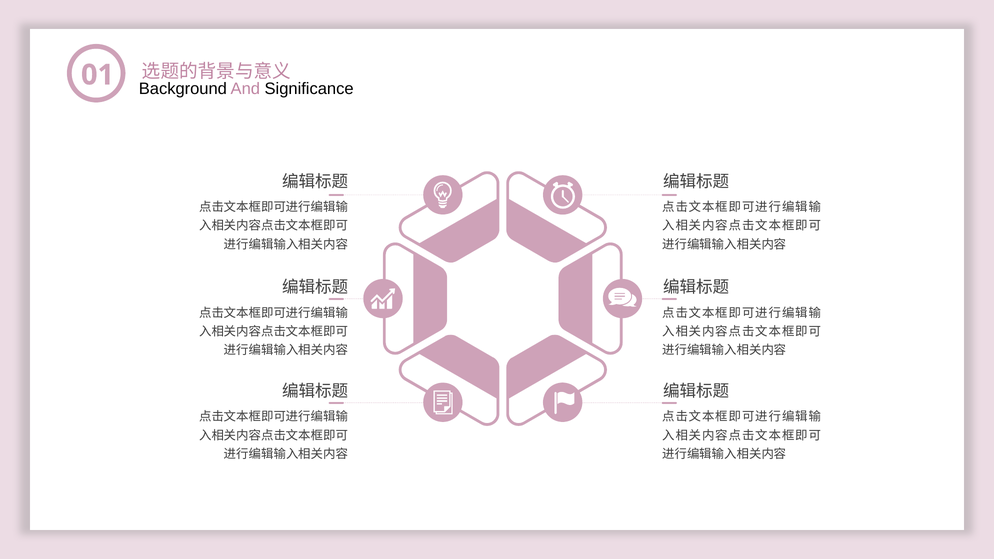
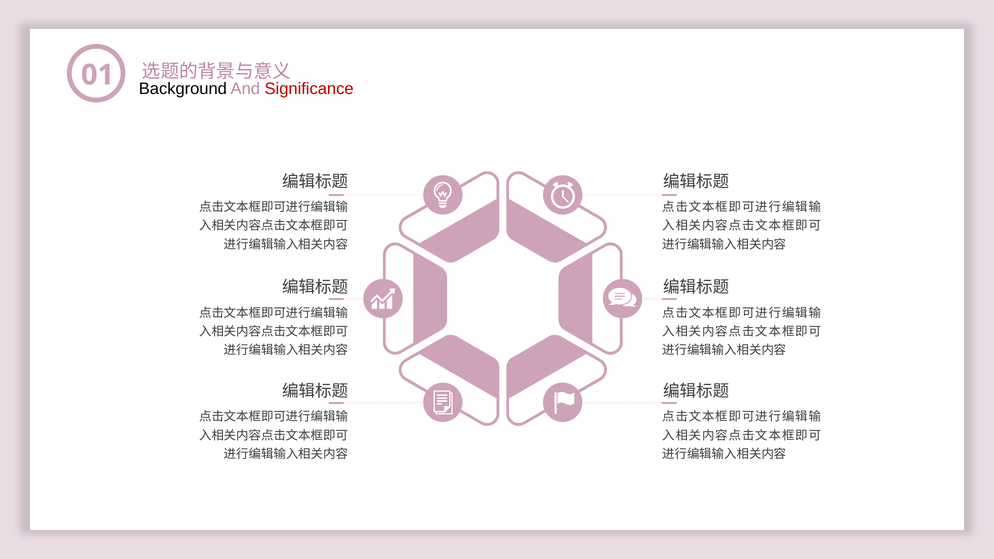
Significance colour: black -> red (309, 89)
